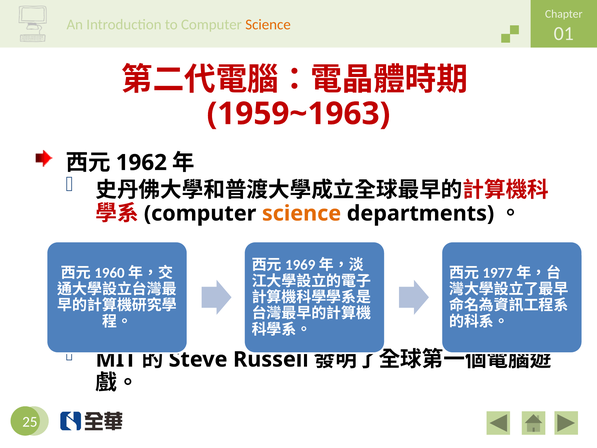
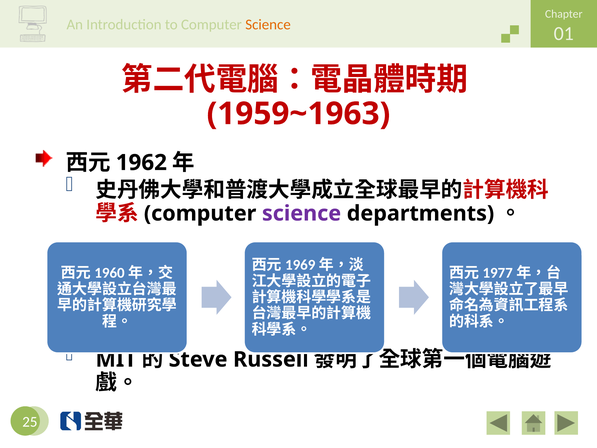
science colour: orange -> purple (302, 213)
